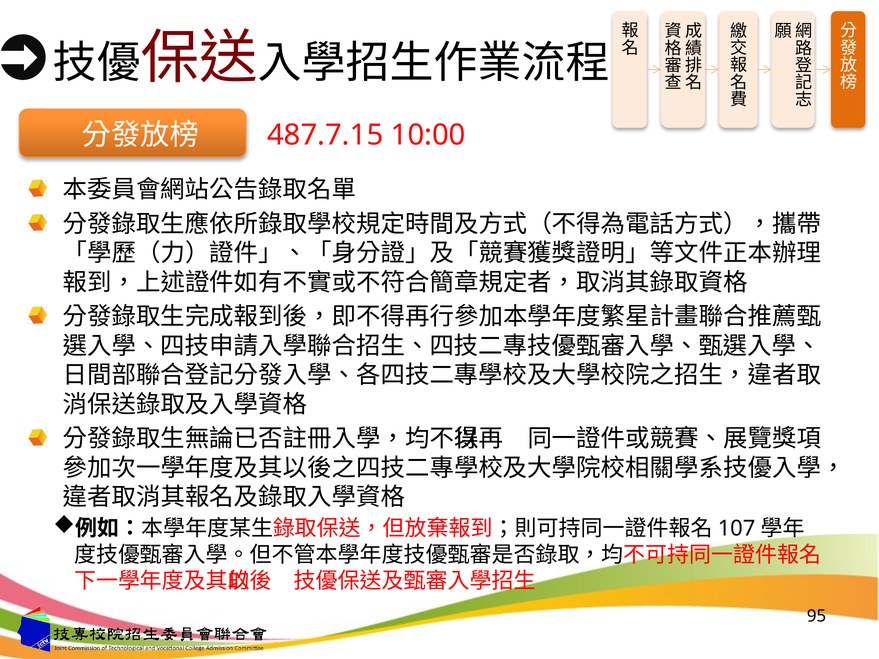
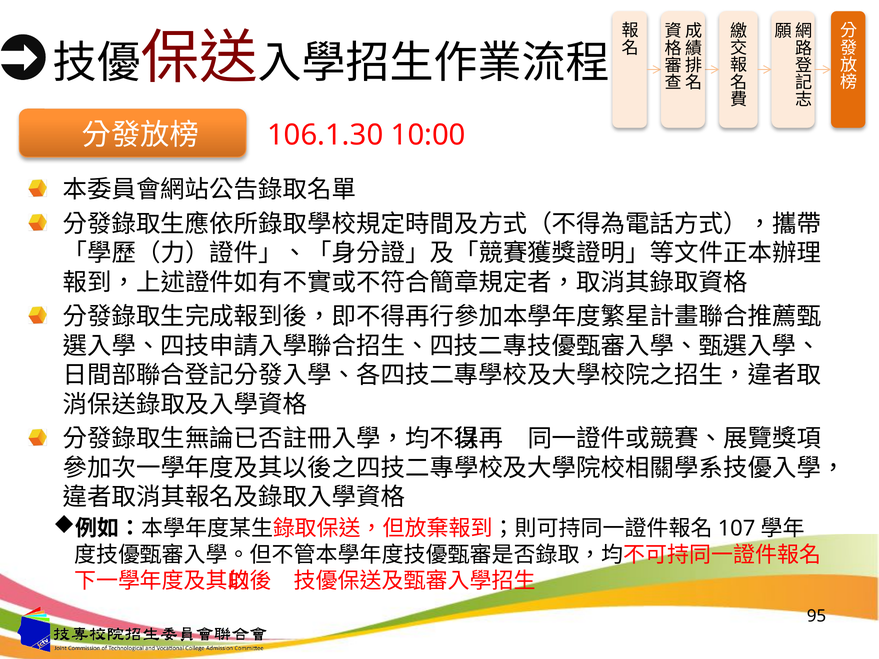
487.7.15: 487.7.15 -> 106.1.30 (325, 135)
